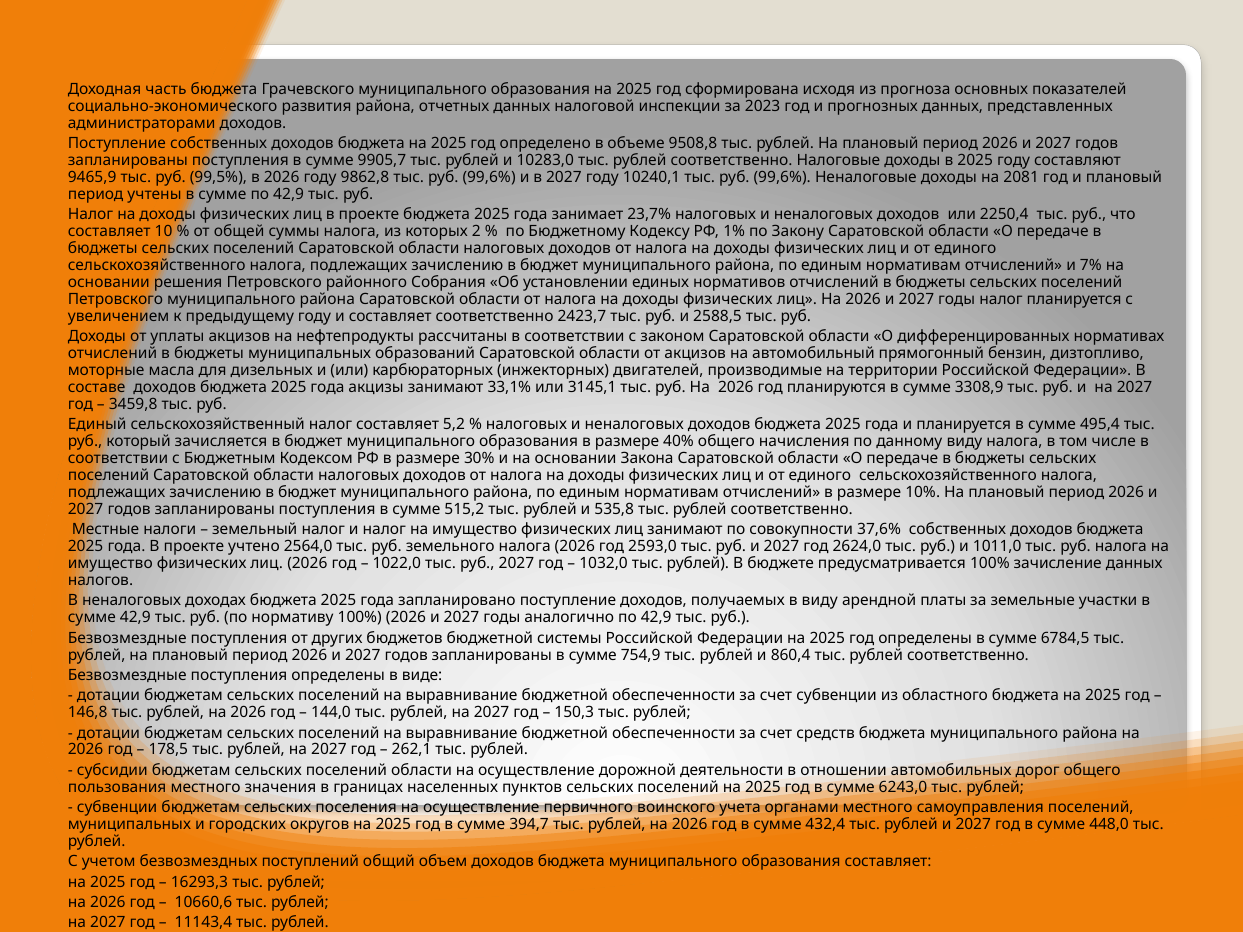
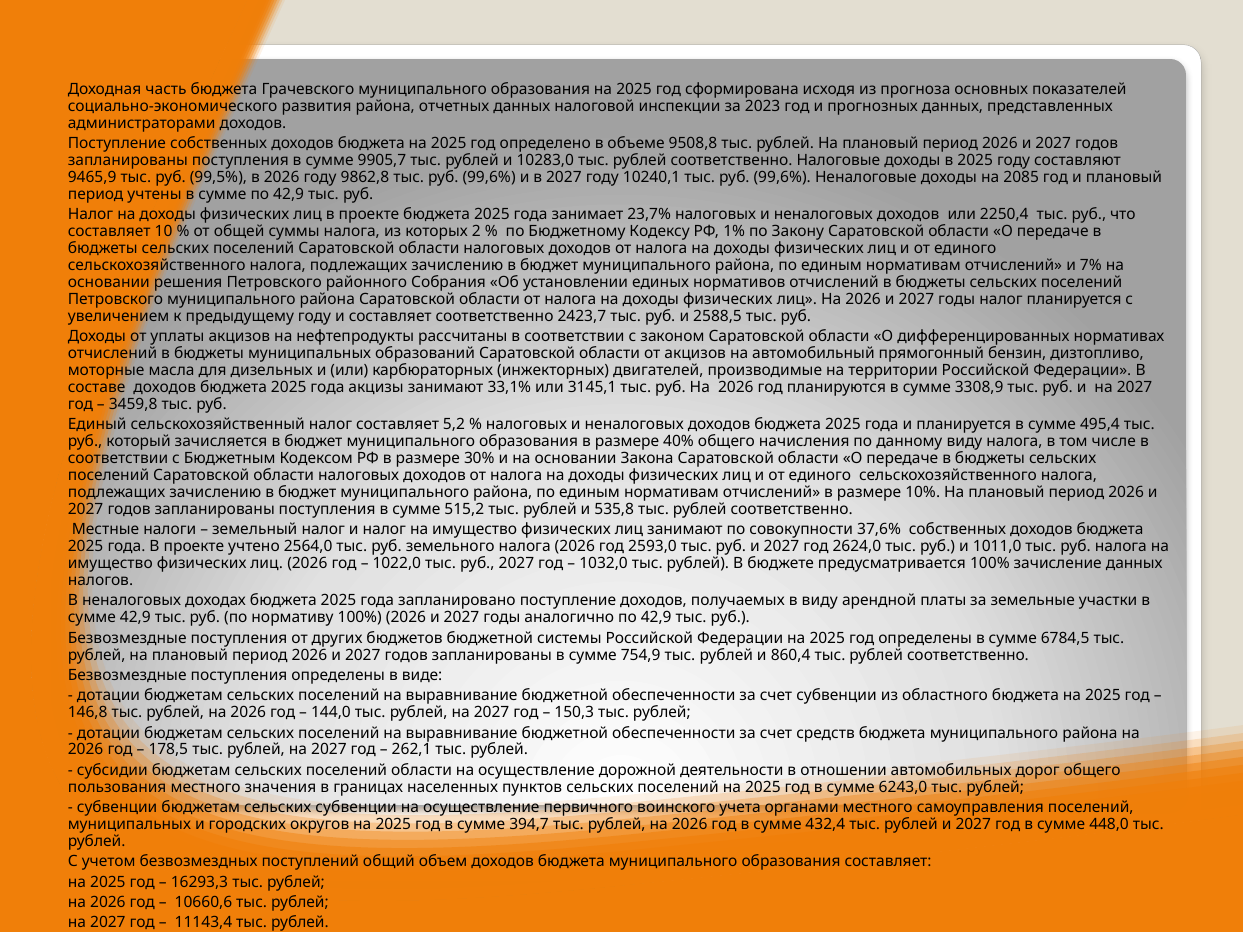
2081: 2081 -> 2085 (1021, 177)
сельских поселения: поселения -> субвенции (356, 808)
